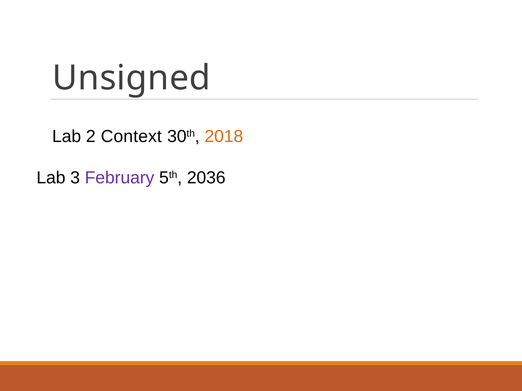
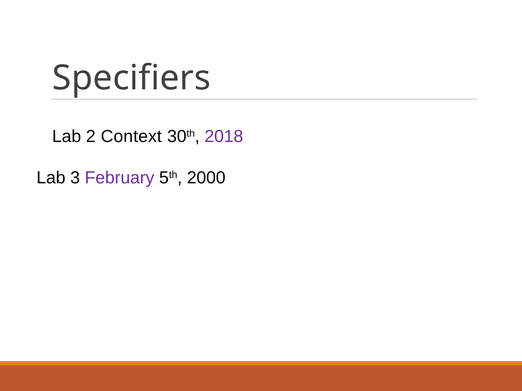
Unsigned: Unsigned -> Specifiers (131, 78)
2018 colour: orange -> purple (224, 137)
2036: 2036 -> 2000 (206, 178)
